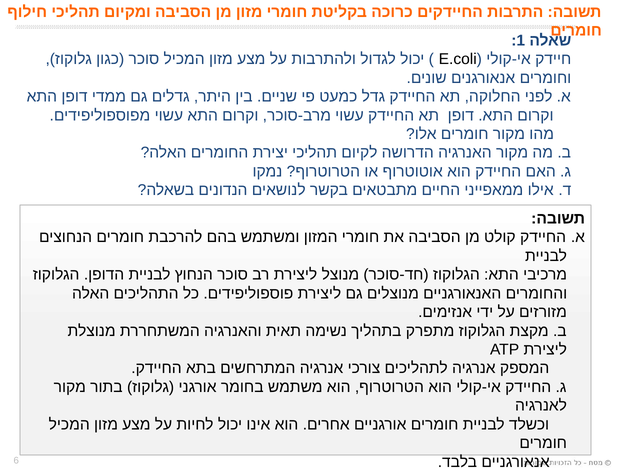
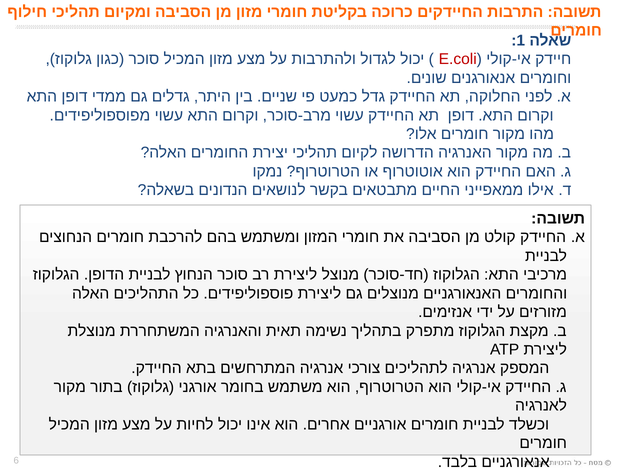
E.coli colour: black -> red (458, 59)
